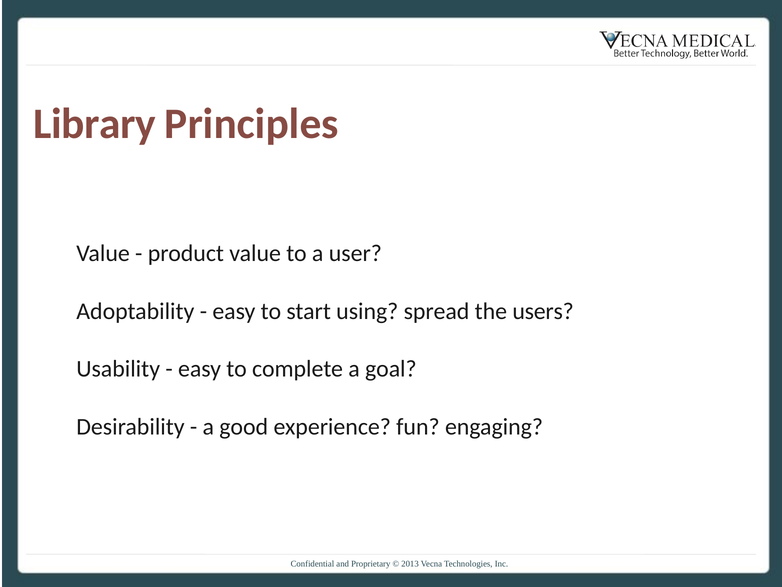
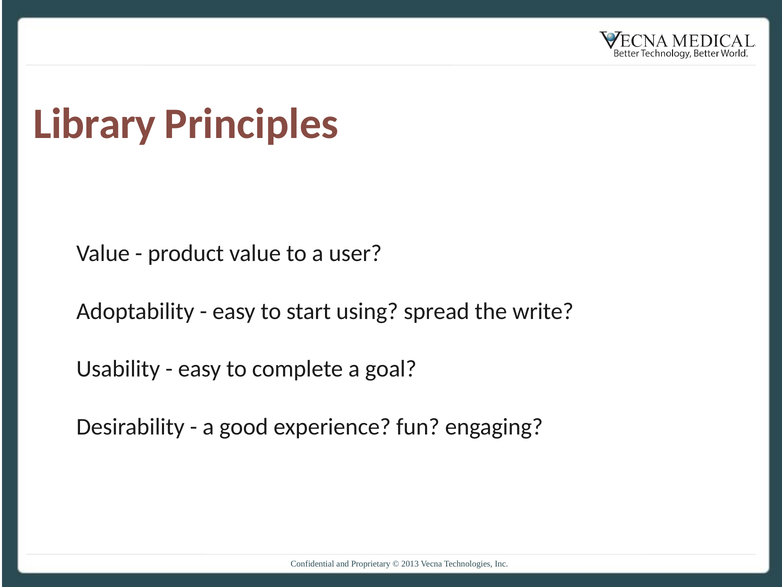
users: users -> write (543, 311)
